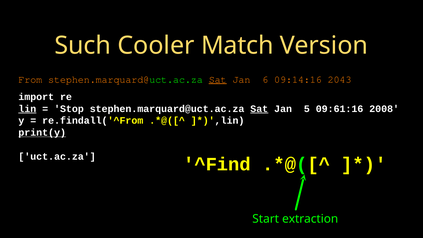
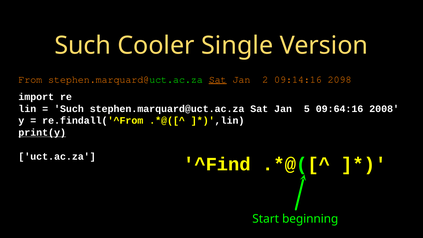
Match: Match -> Single (237, 45)
6: 6 -> 2 (265, 79)
2043: 2043 -> 2098 (340, 79)
lin underline: present -> none (27, 109)
Stop: Stop -> Such (69, 109)
Sat underline: present -> none (259, 109)
09:61:16: 09:61:16 -> 09:64:16 (340, 109)
extraction: extraction -> beginning (310, 219)
